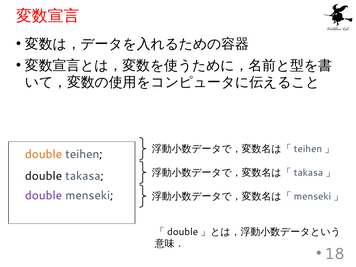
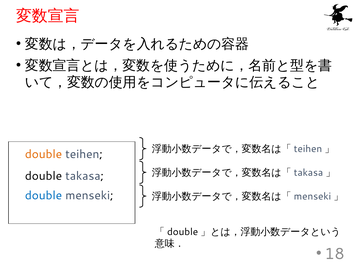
double colour: purple -> blue (44, 195)
